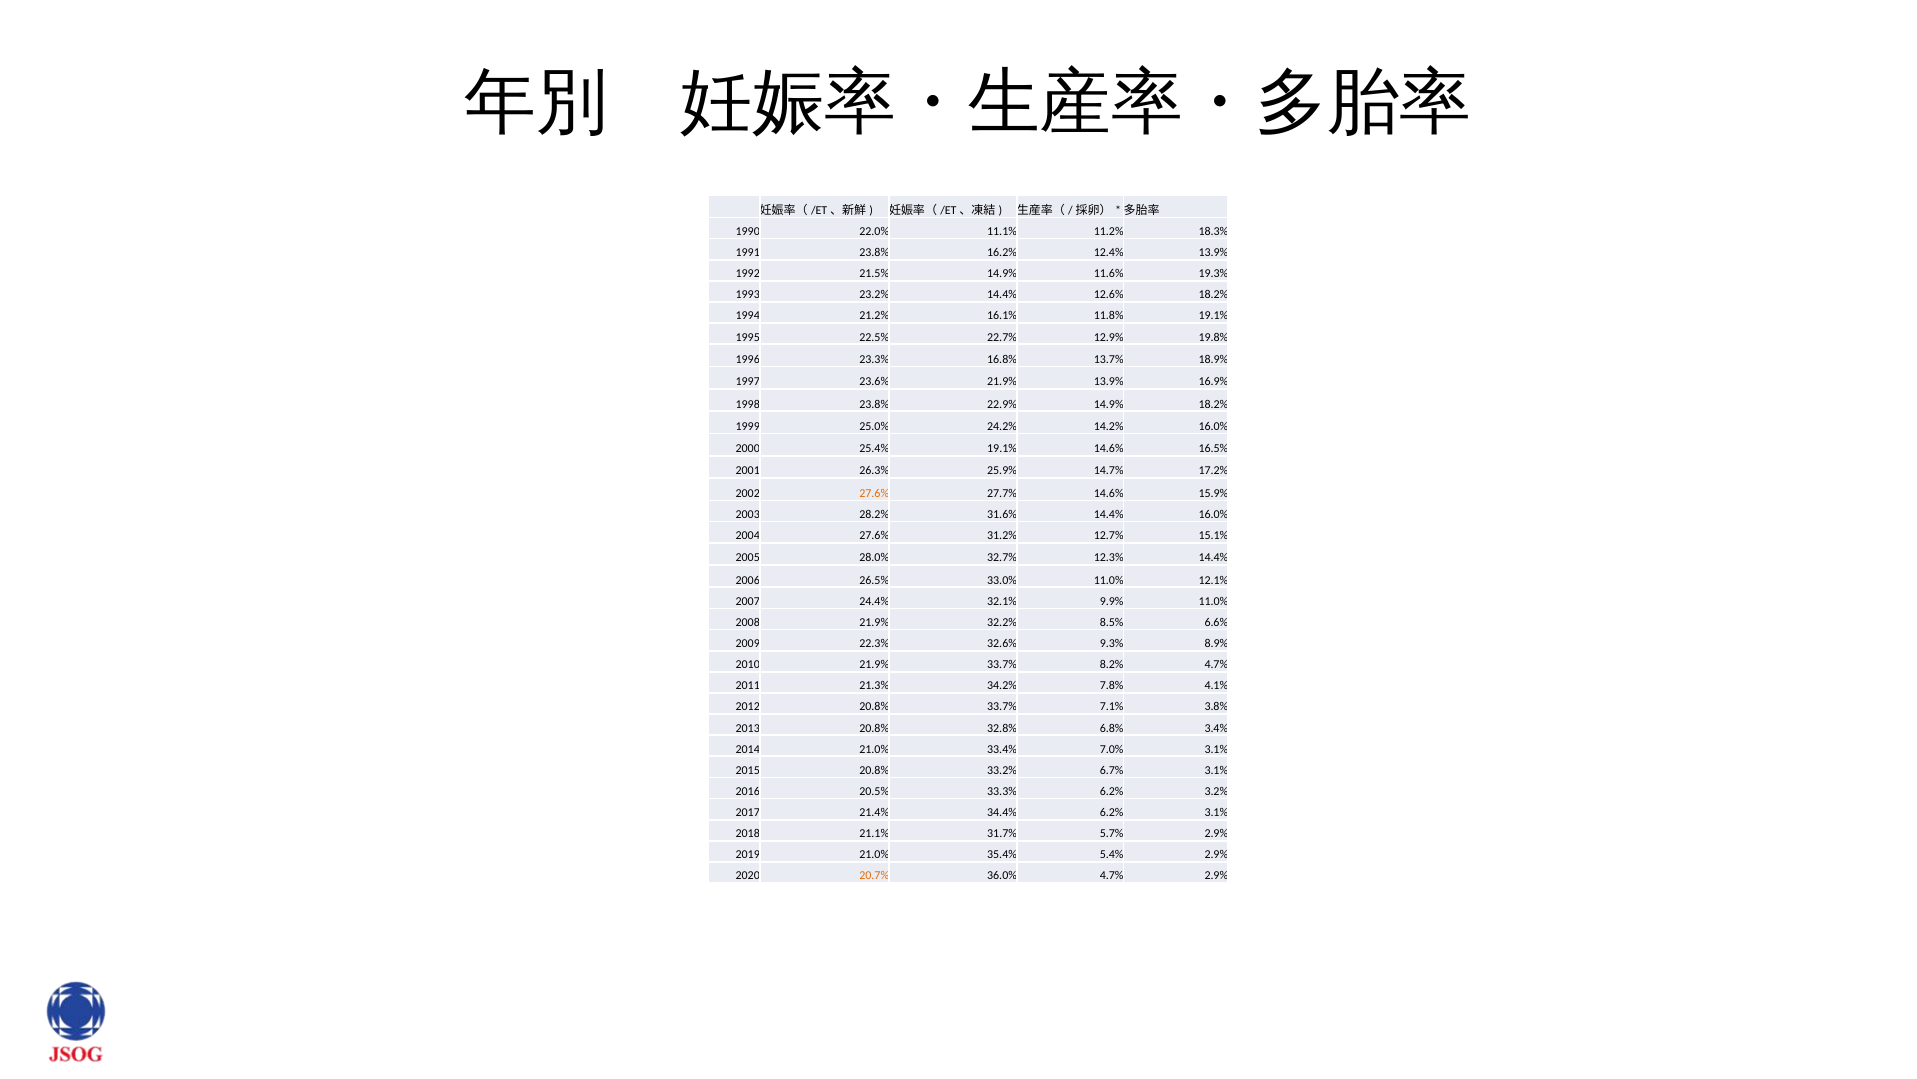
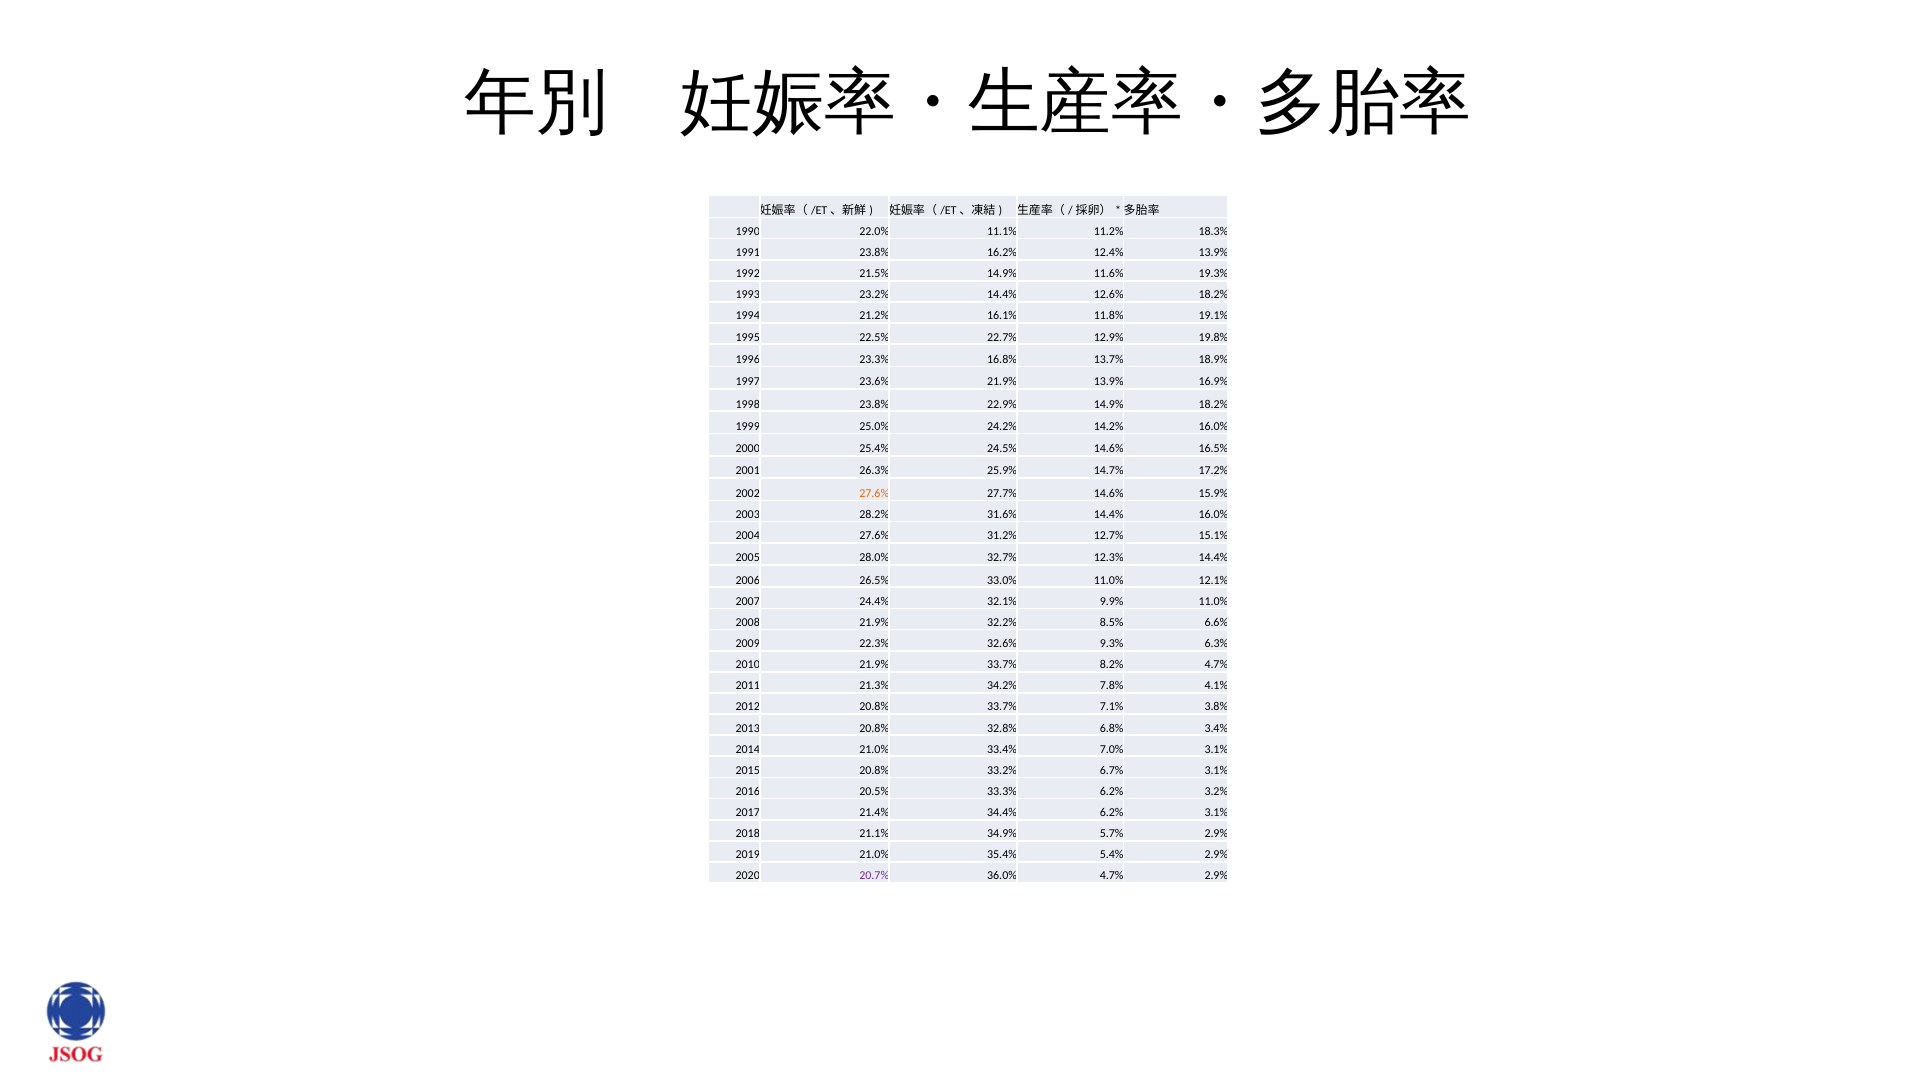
25.4% 19.1%: 19.1% -> 24.5% (1002, 448)
8.9%: 8.9% -> 6.3% (1216, 643)
31.7%: 31.7% -> 34.9% (1002, 833)
20.7% colour: orange -> purple (874, 875)
